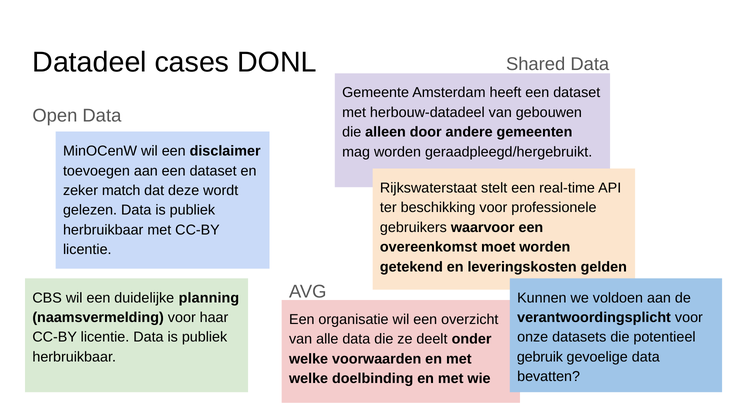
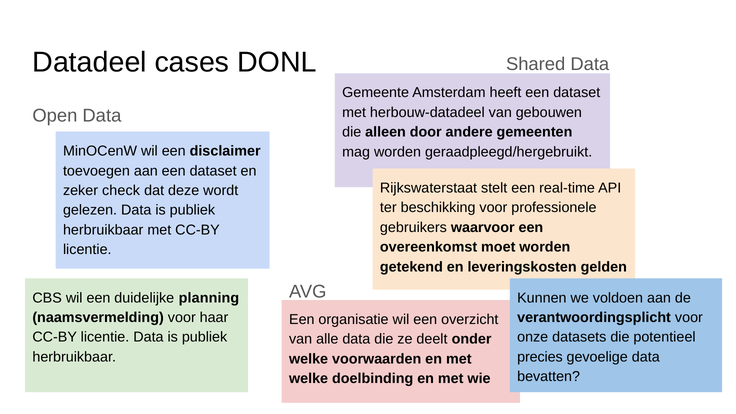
match: match -> check (121, 191)
gebruik: gebruik -> precies (540, 357)
